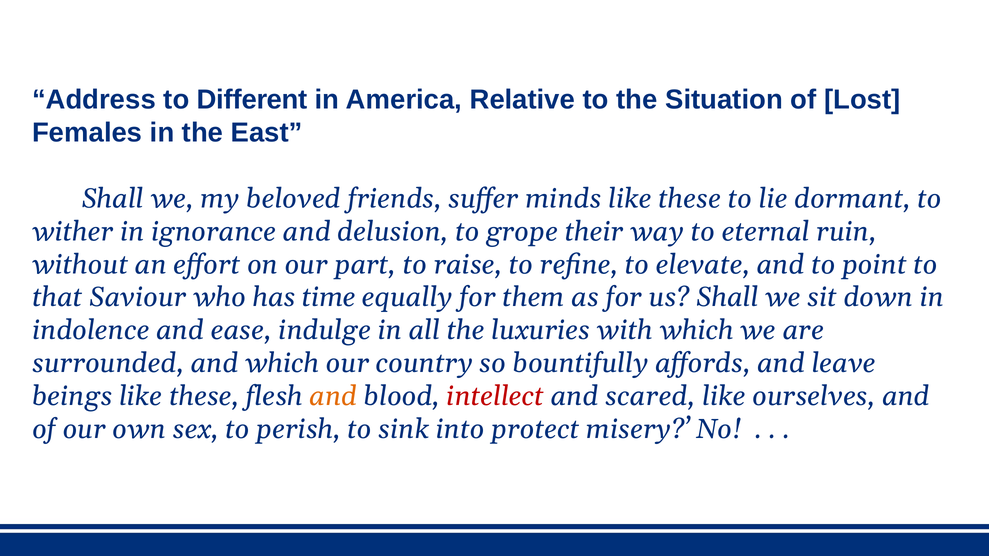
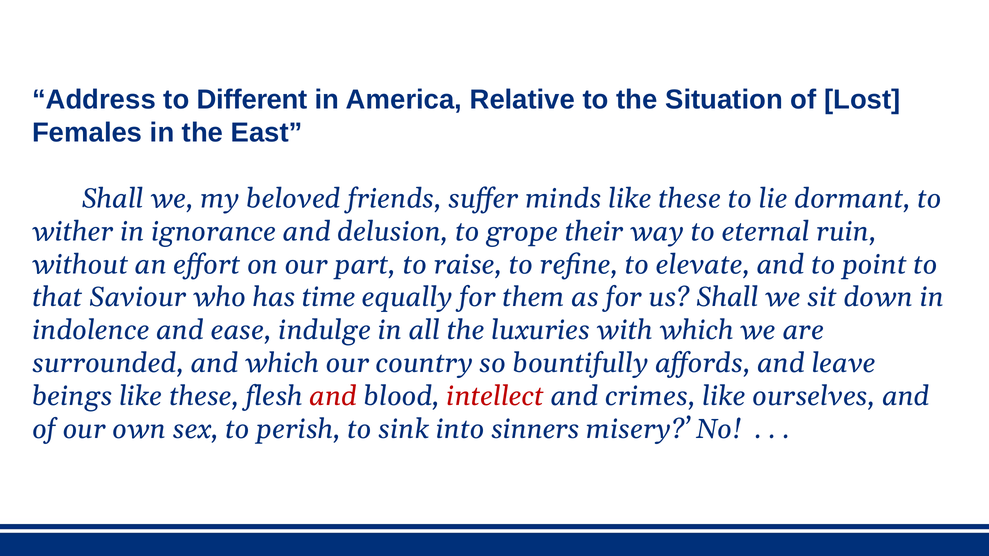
and colour: orange -> red (333, 397)
scared: scared -> crimes (650, 397)
protect: protect -> sinners (535, 430)
